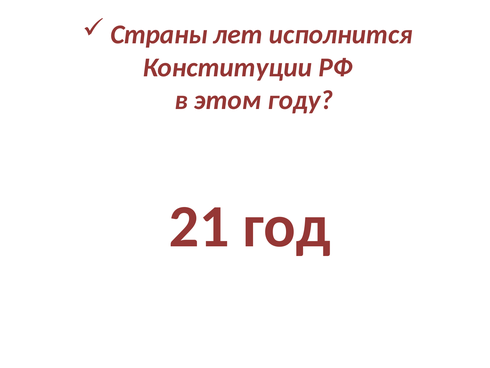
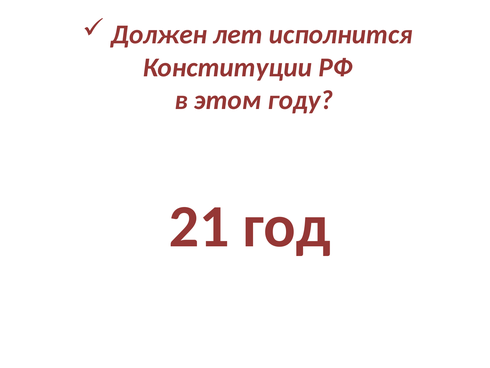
Страны: Страны -> Должен (159, 35)
